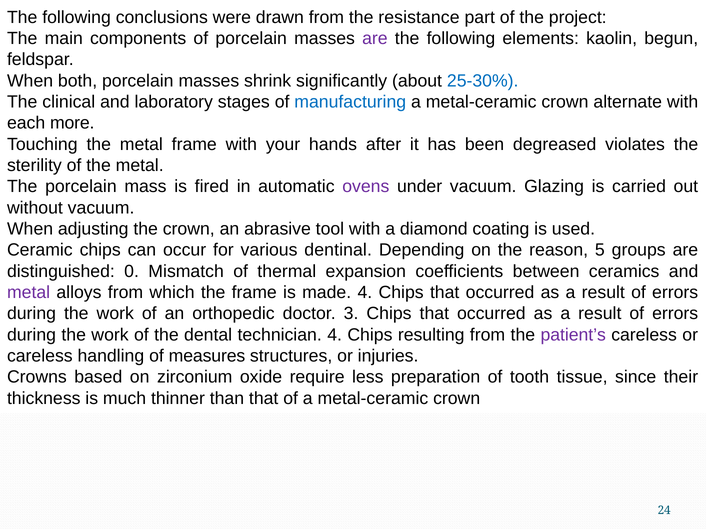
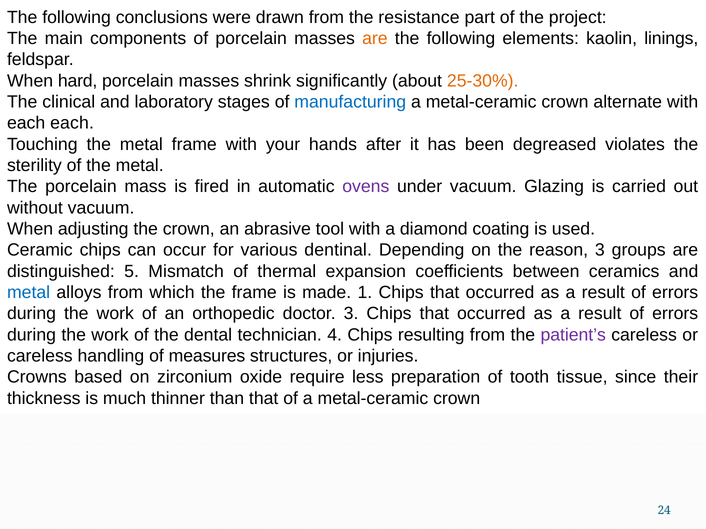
are colour: purple -> orange (375, 39)
begun: begun -> linings (671, 39)
both: both -> hard (78, 81)
25-30% colour: blue -> orange (483, 81)
each more: more -> each (72, 123)
reason 5: 5 -> 3 (600, 250)
0: 0 -> 5 (132, 271)
metal colour: purple -> blue (29, 293)
made 4: 4 -> 1 (365, 293)
